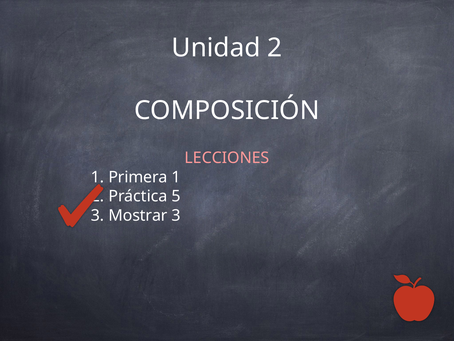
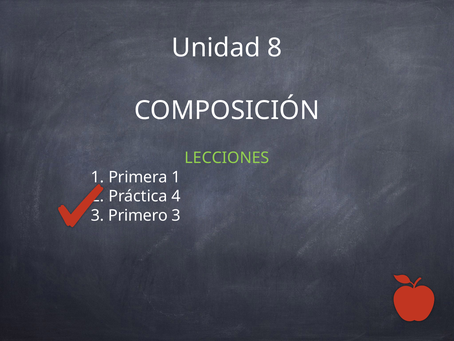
Unidad 2: 2 -> 8 (275, 48)
LECCIONES colour: pink -> light green (227, 158)
5: 5 -> 4 (176, 196)
Mostrar: Mostrar -> Primero (138, 215)
